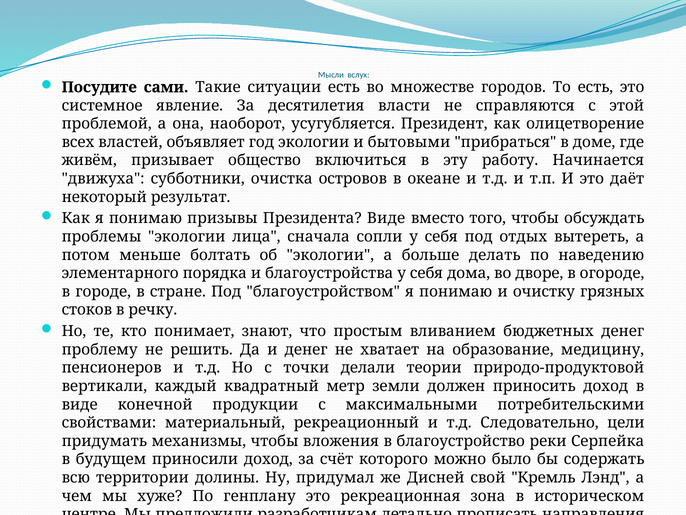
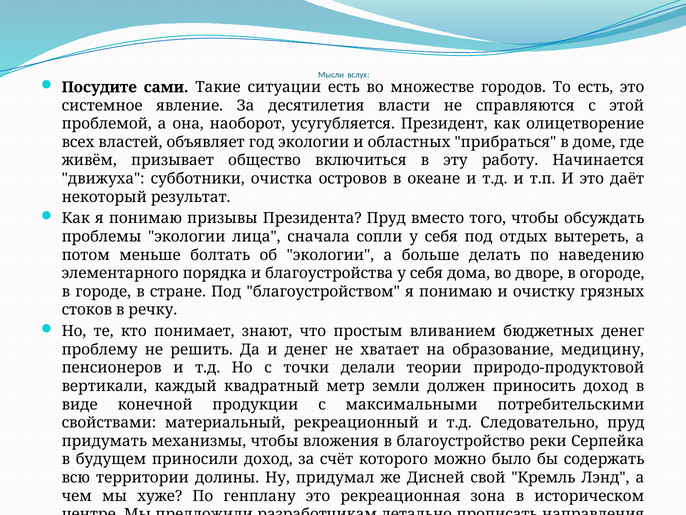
бытовыми: бытовыми -> областных (409, 142)
Президента Виде: Виде -> Пруд (386, 218)
Следовательно цели: цели -> пруд (626, 422)
